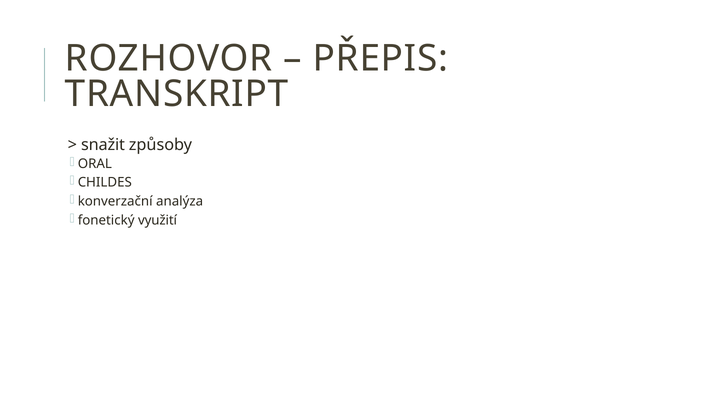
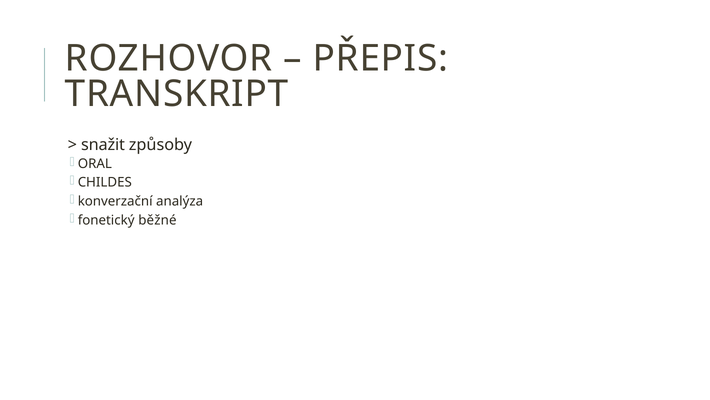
využití: využití -> běžné (157, 220)
